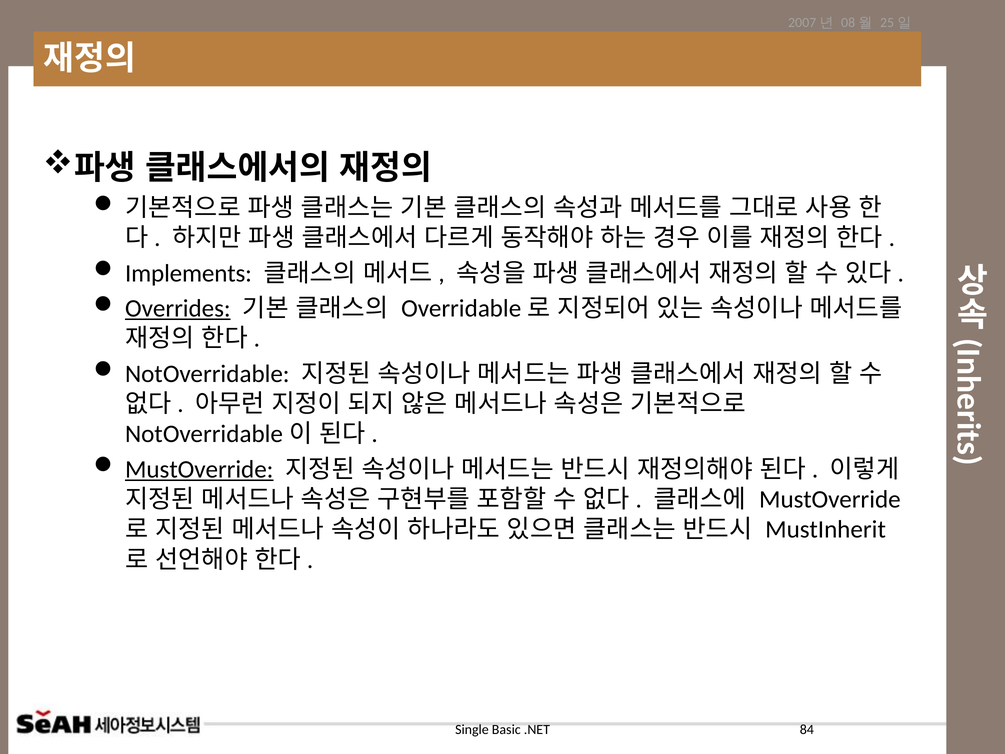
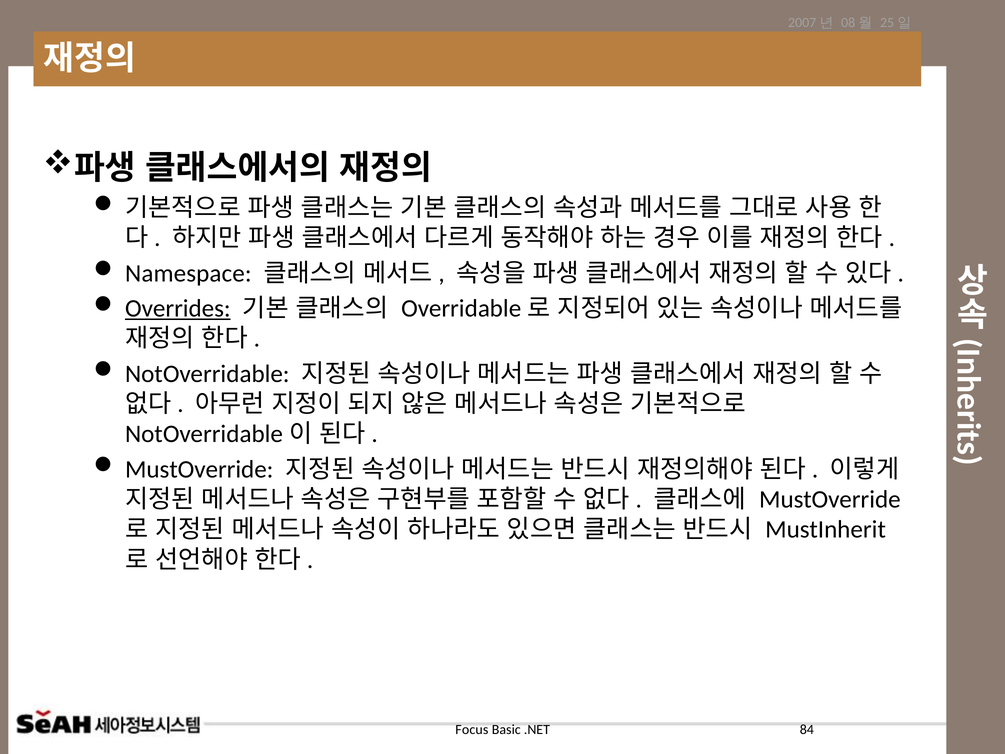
Implements: Implements -> Namespace (188, 273)
MustOverride underline: present -> none (199, 469)
Single: Single -> Focus (472, 730)
